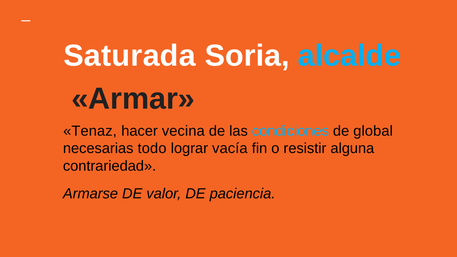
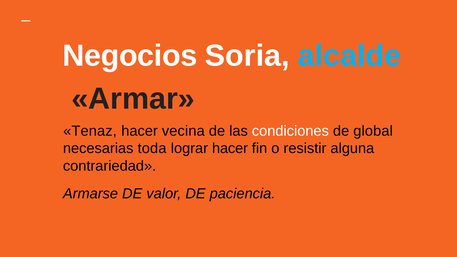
Saturada: Saturada -> Negocios (130, 56)
condiciones colour: light blue -> white (290, 131)
todo: todo -> toda (152, 148)
lograr vacía: vacía -> hacer (230, 148)
